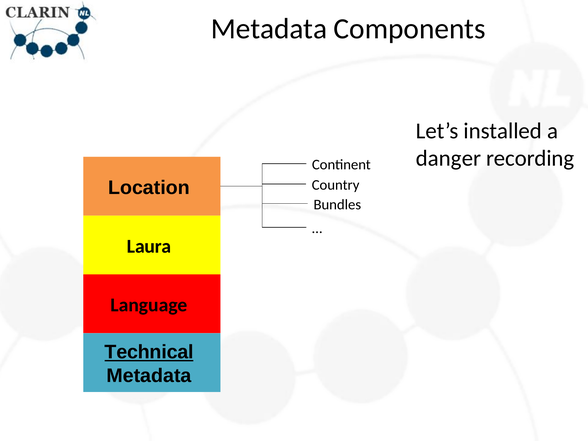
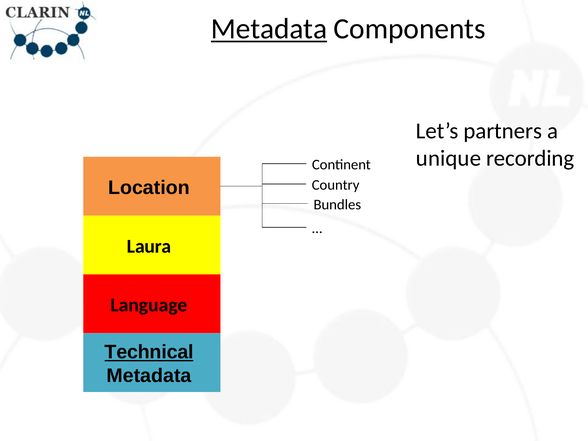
Metadata underline: none -> present (269, 29)
installed: installed -> partners (503, 131)
danger: danger -> unique (448, 158)
